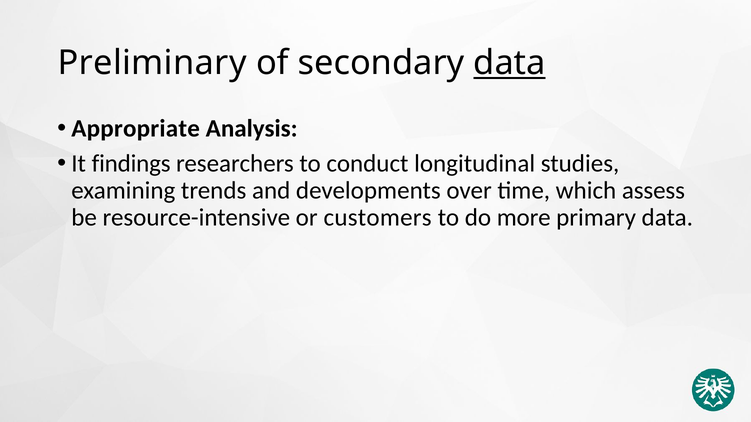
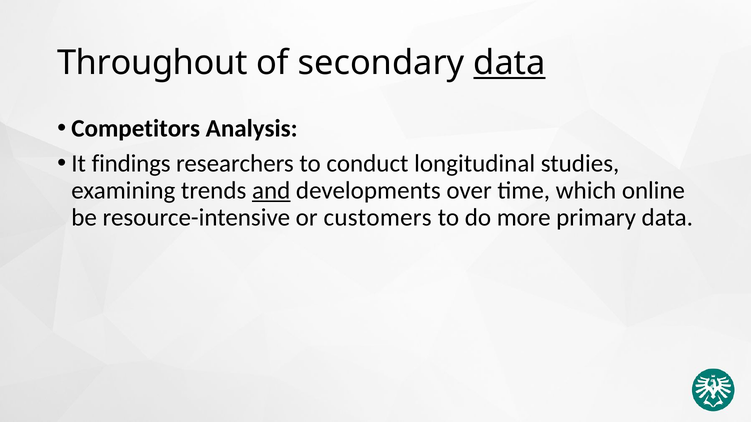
Preliminary: Preliminary -> Throughout (152, 63)
Appropriate: Appropriate -> Competitors (136, 129)
and underline: none -> present (271, 191)
assess: assess -> online (653, 191)
